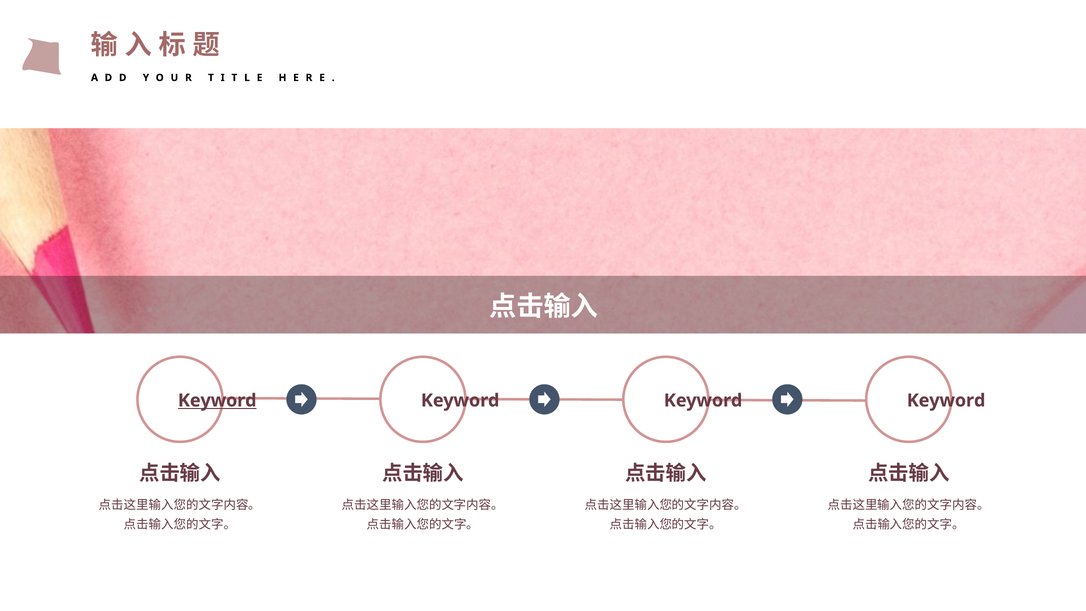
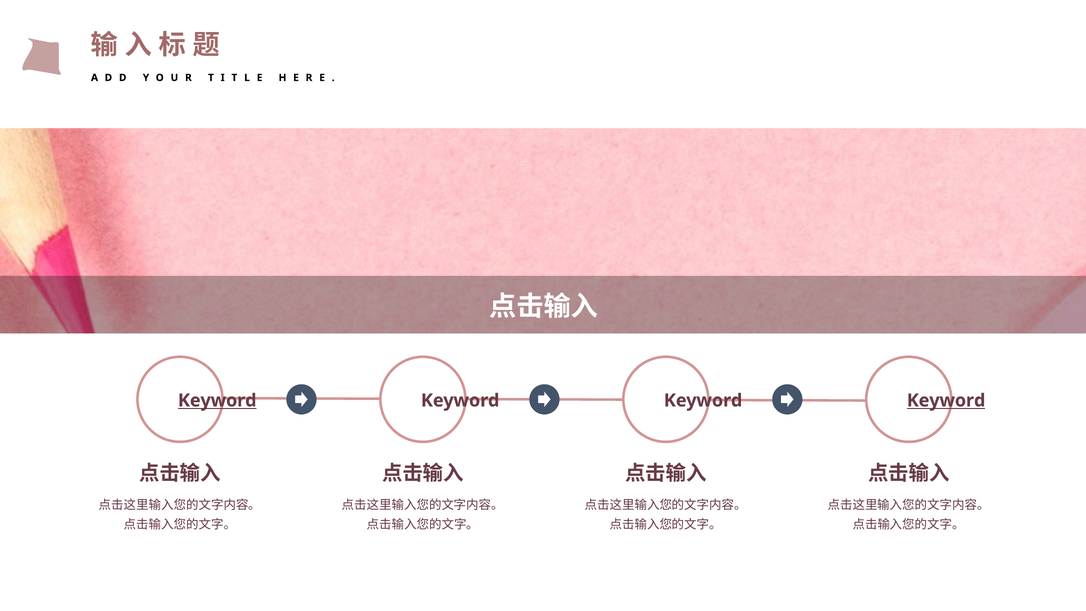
Keyword underline: none -> present (946, 400)
